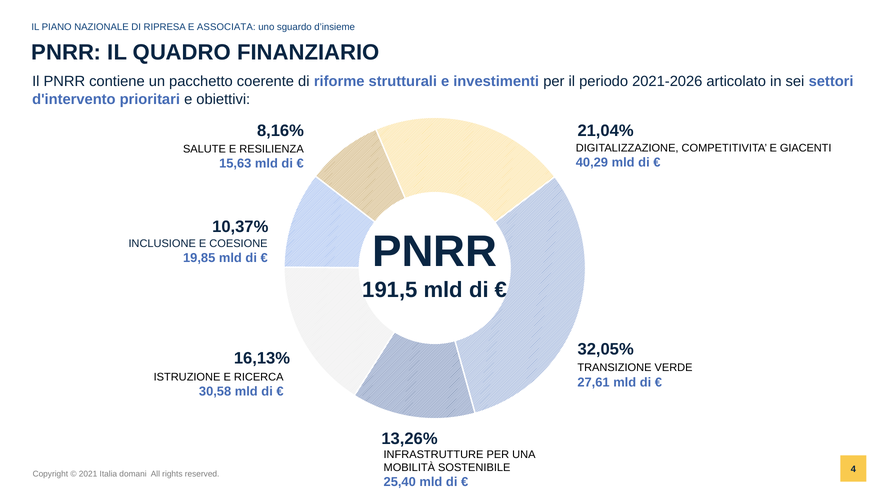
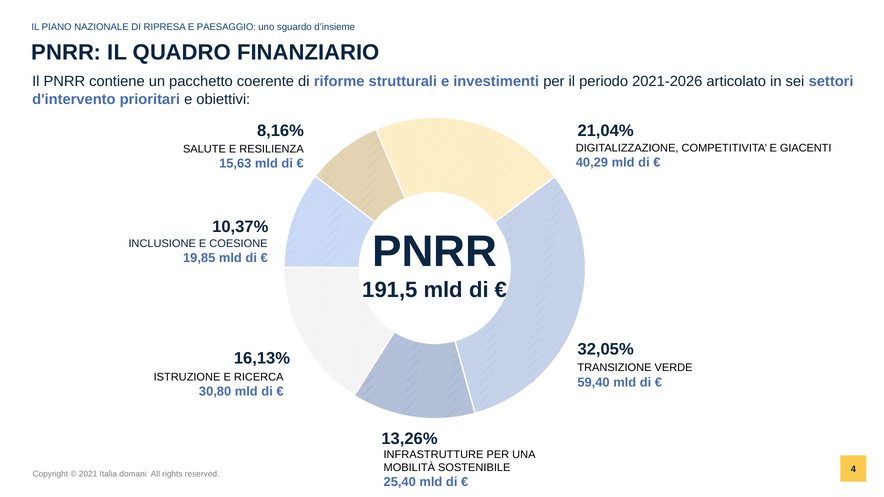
ASSOCIATA: ASSOCIATA -> PAESAGGIO (226, 27)
27,61: 27,61 -> 59,40 (594, 382)
30,58: 30,58 -> 30,80 (215, 392)
